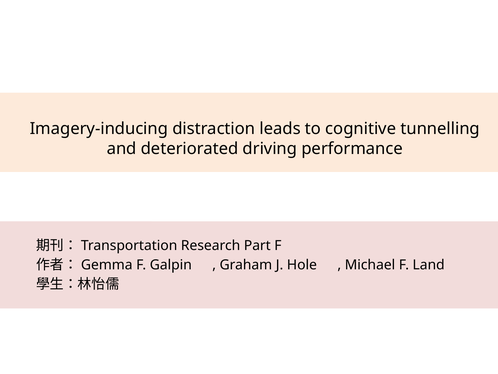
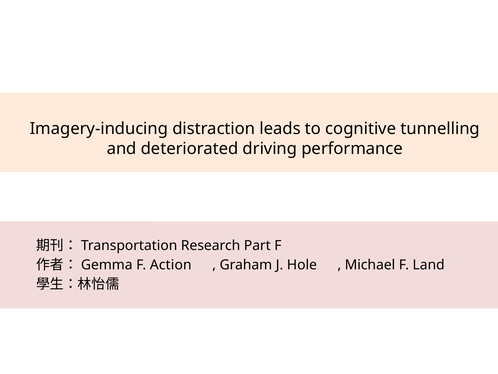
Galpin: Galpin -> Action (171, 265)
